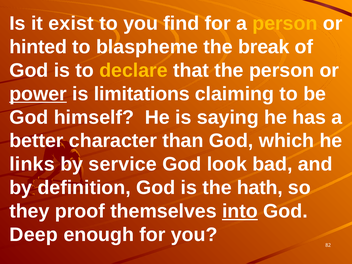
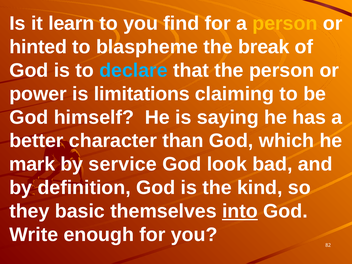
exist: exist -> learn (71, 23)
declare colour: yellow -> light blue (133, 70)
power underline: present -> none (38, 94)
links: links -> mark (32, 164)
hath: hath -> kind (260, 188)
proof: proof -> basic (80, 211)
Deep: Deep -> Write (34, 235)
